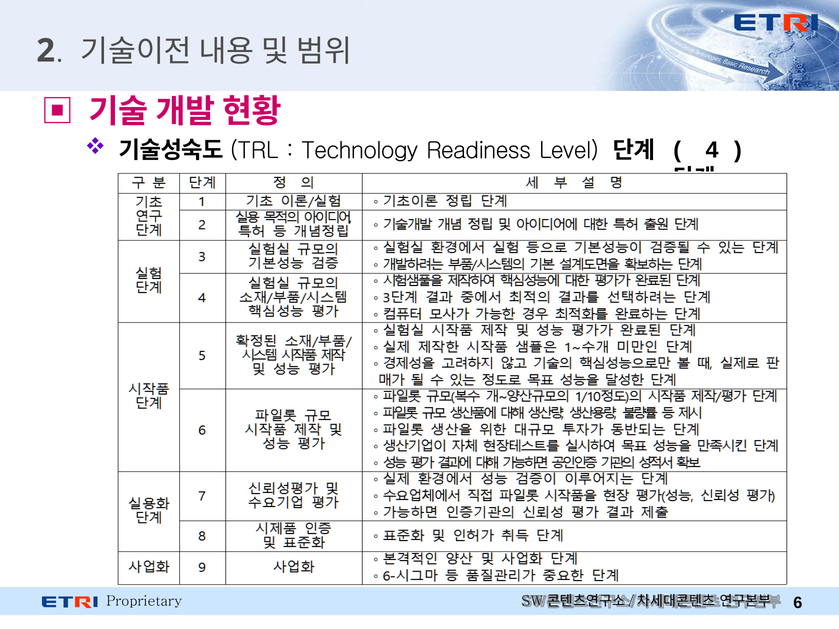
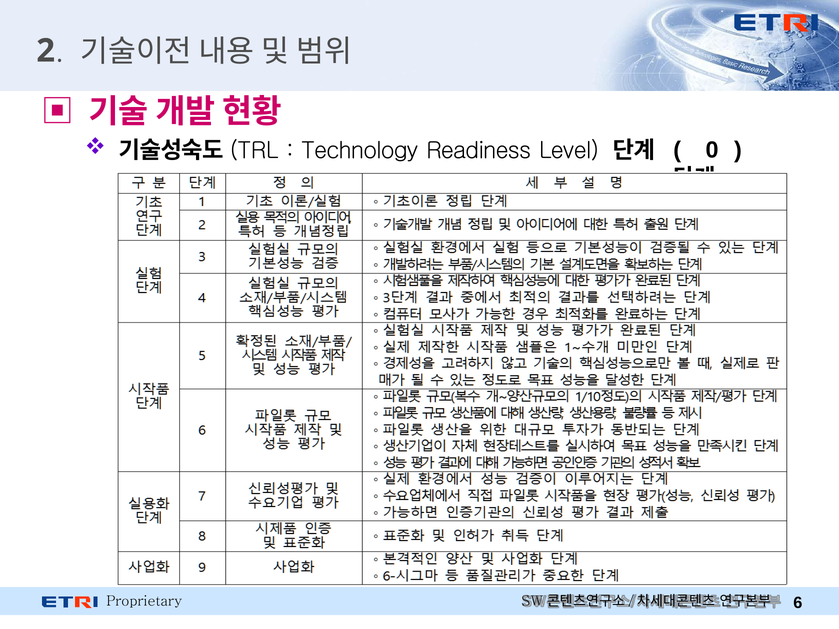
4: 4 -> 0 (712, 150)
